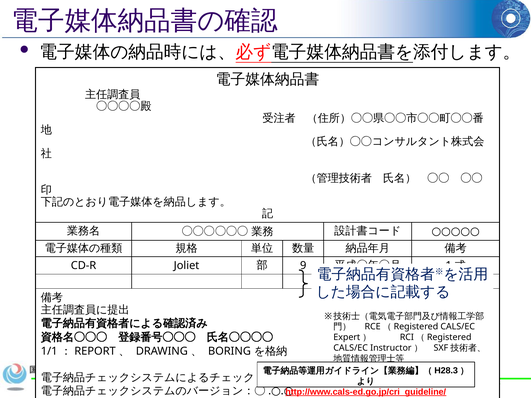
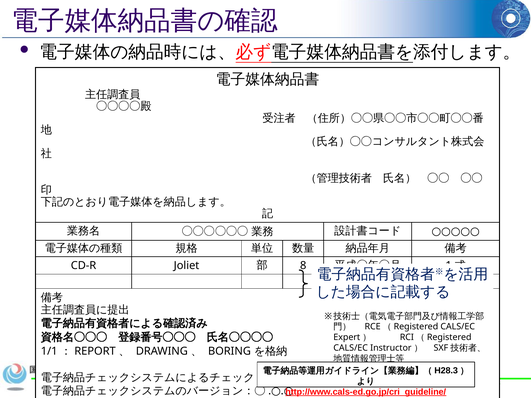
9: 9 -> 8 (303, 266)
